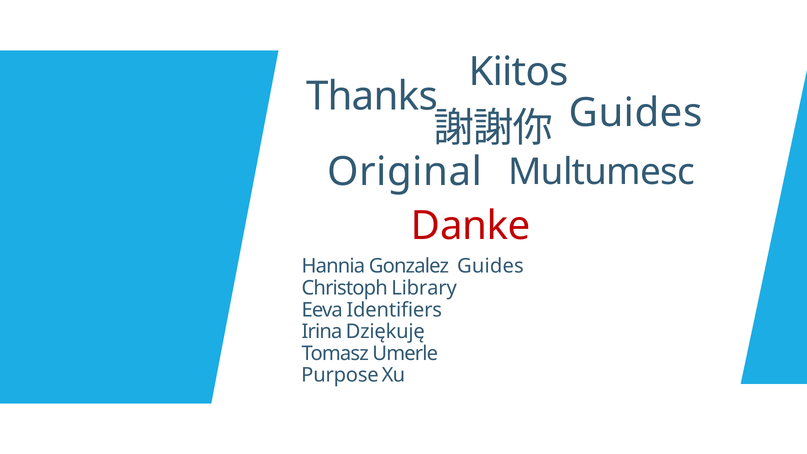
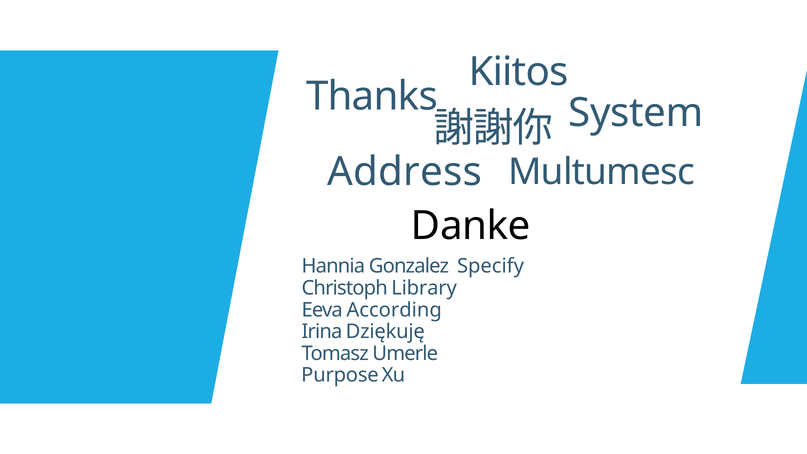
Guides: Guides -> System (636, 113)
Original: Original -> Address (405, 172)
Danke colour: red -> black (471, 226)
Gonzalez Guides: Guides -> Specify (490, 266)
Identifiers: Identifiers -> According (394, 310)
